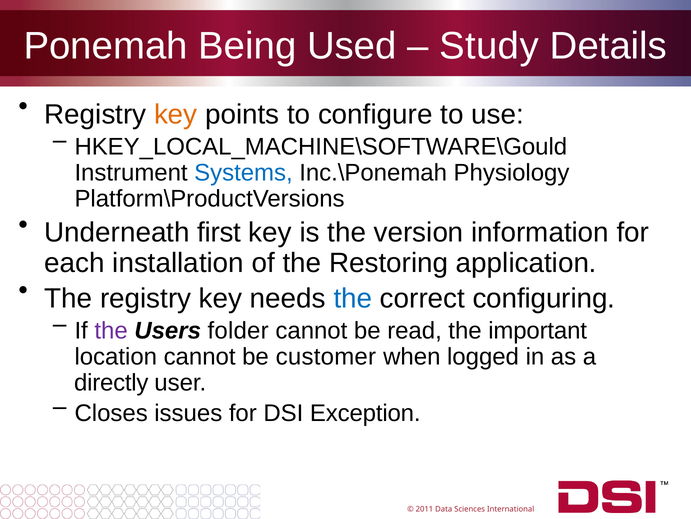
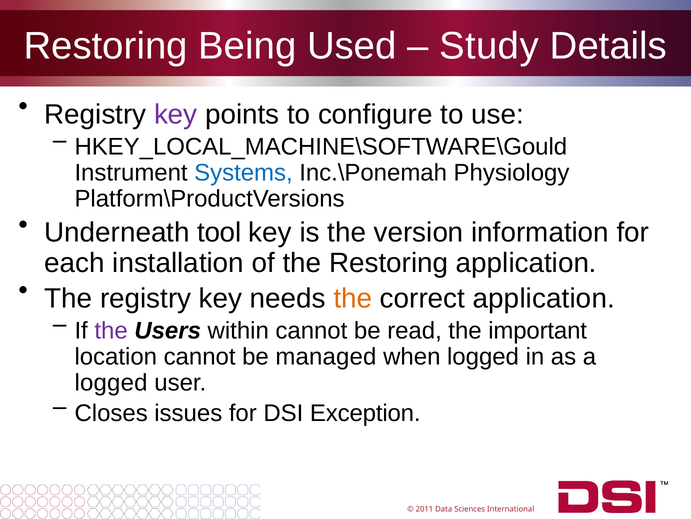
Ponemah: Ponemah -> Restoring (106, 46)
key colour: orange -> purple (176, 114)
first: first -> tool (219, 232)
the colour: blue -> orange (353, 298)
correct configuring: configuring -> application (544, 298)
folder: folder -> within (238, 330)
customer: customer -> managed (326, 356)
directly: directly -> logged (111, 382)
